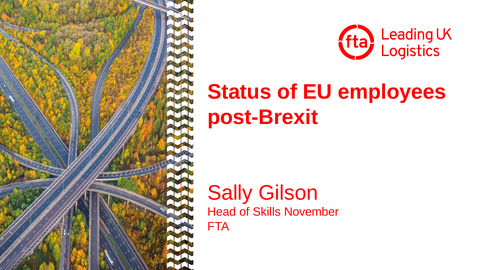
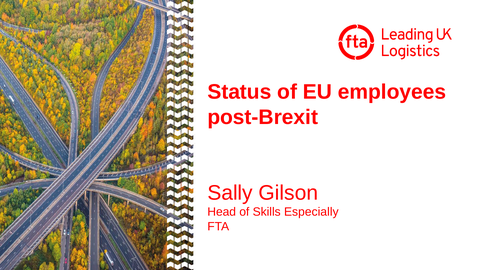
November: November -> Especially (311, 212)
